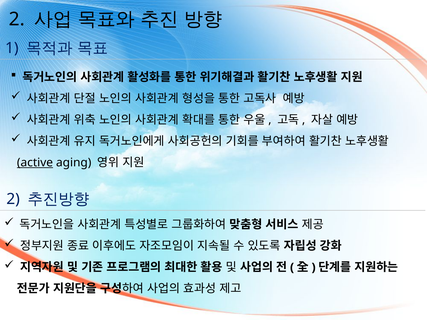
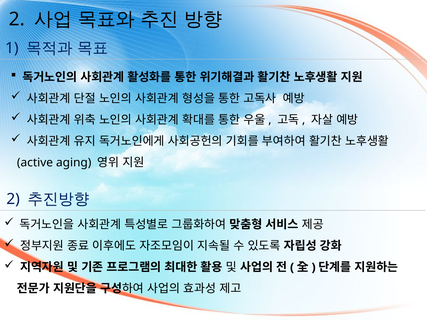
active underline: present -> none (35, 163)
